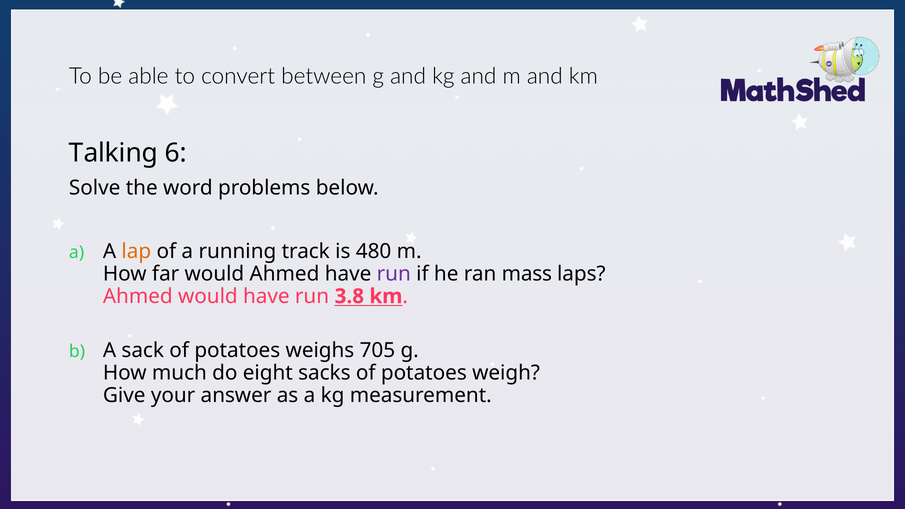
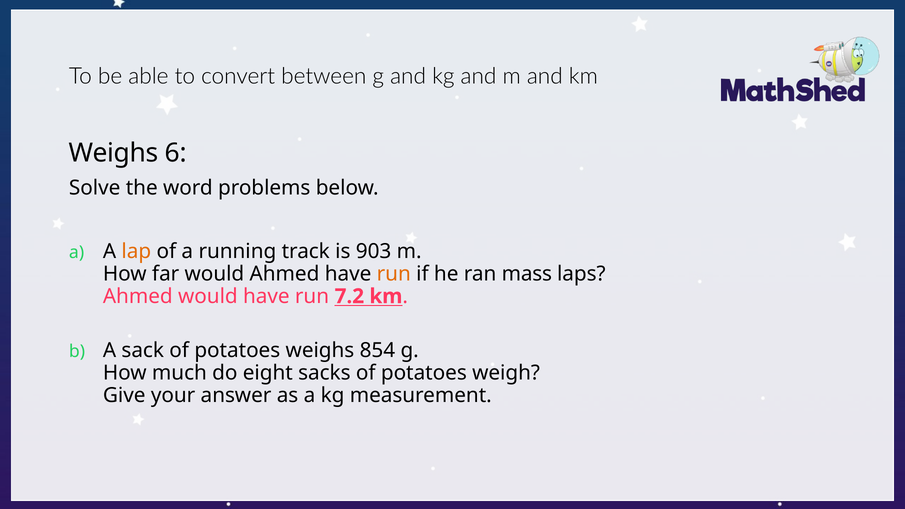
Talking: Talking -> Weighs (114, 153)
480: 480 -> 903 (374, 252)
run colour: purple -> orange (394, 274)
3.8: 3.8 -> 7.2 (349, 296)
705: 705 -> 854 (377, 351)
